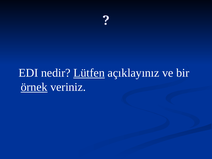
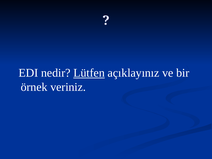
örnek underline: present -> none (34, 87)
